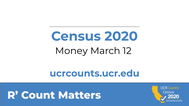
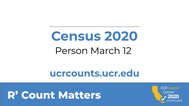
Money: Money -> Person (71, 51)
